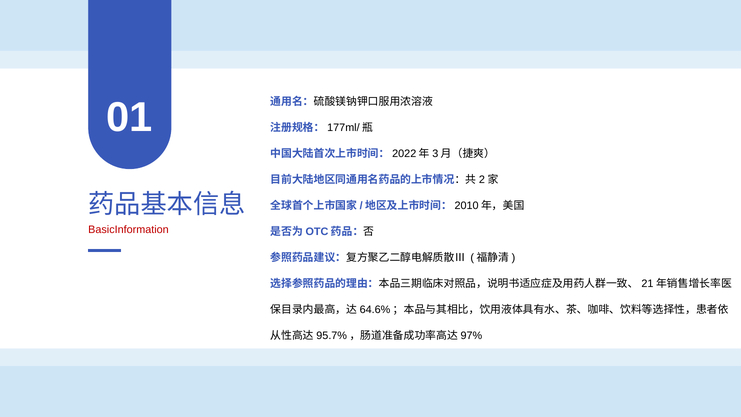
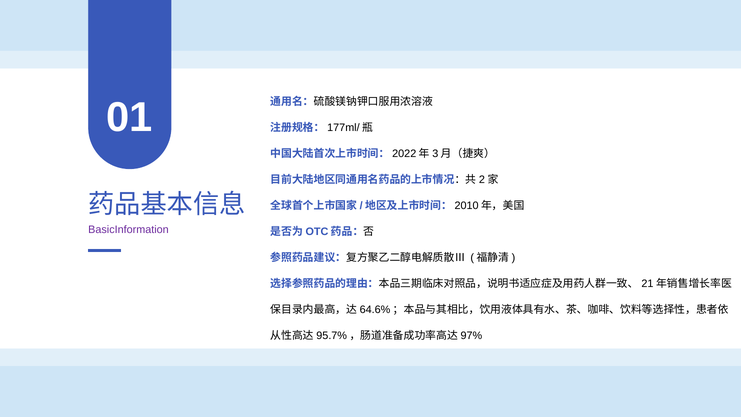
BasicInformation colour: red -> purple (128, 229)
